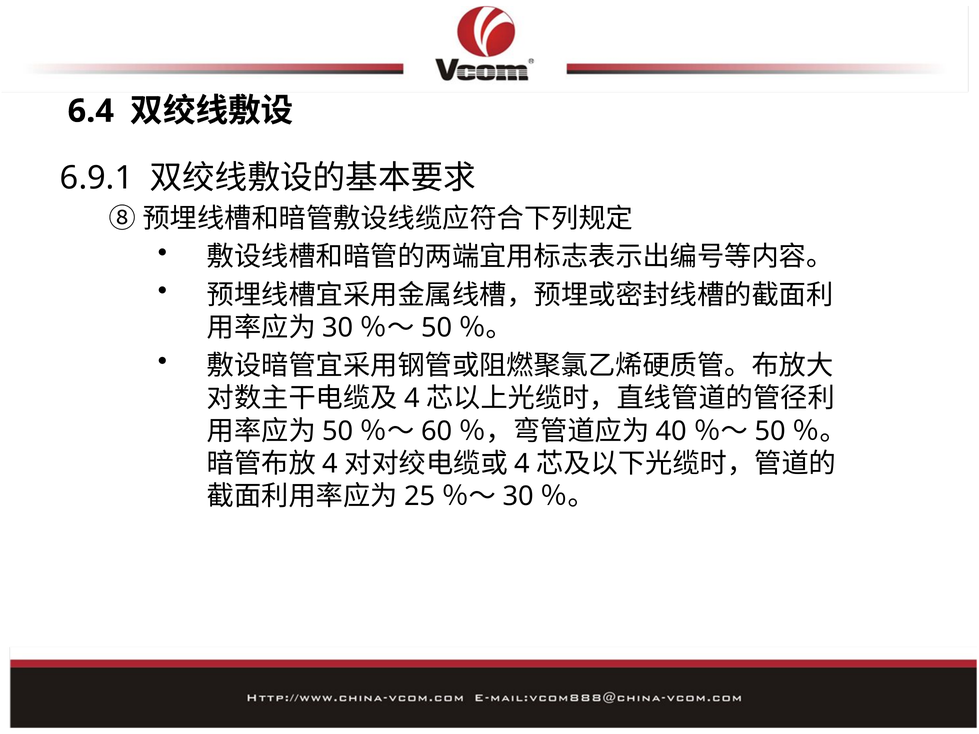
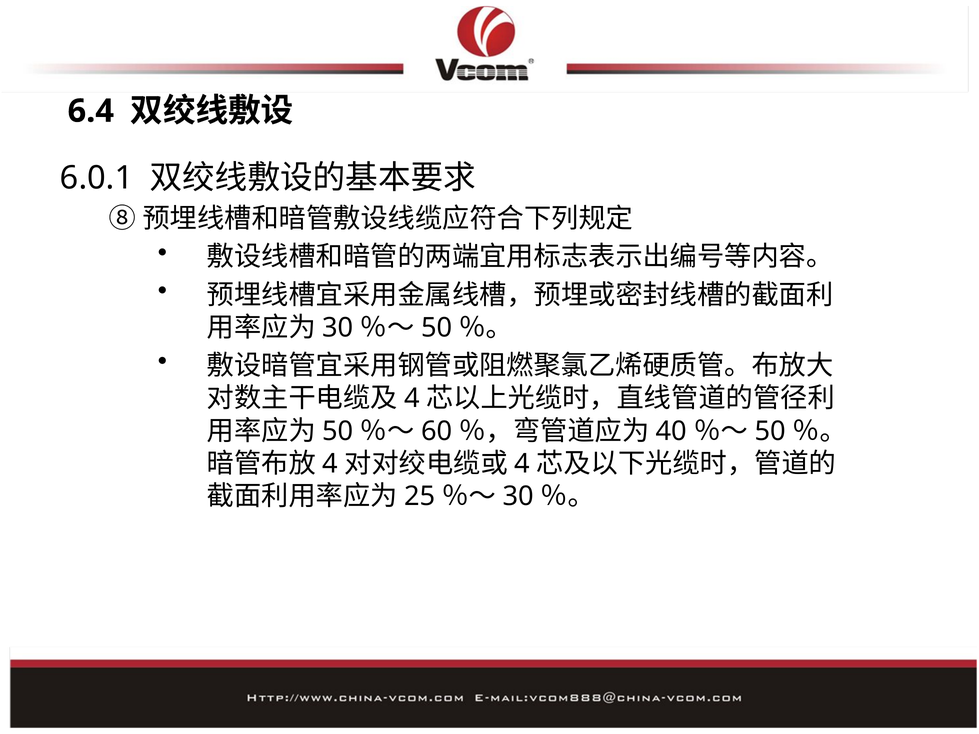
6.9.1: 6.9.1 -> 6.0.1 (97, 178)
